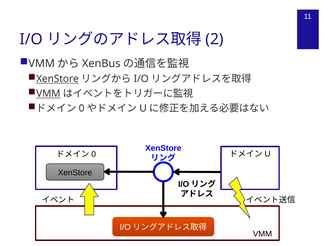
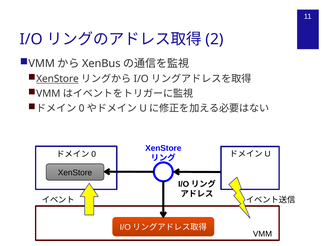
VMM underline: present -> none (48, 94)
